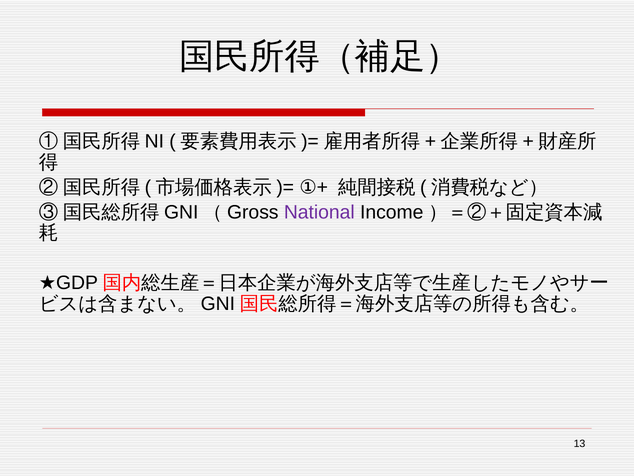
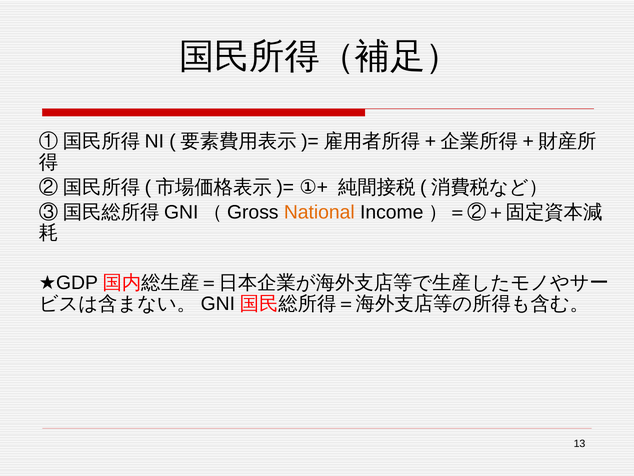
National colour: purple -> orange (319, 212)
